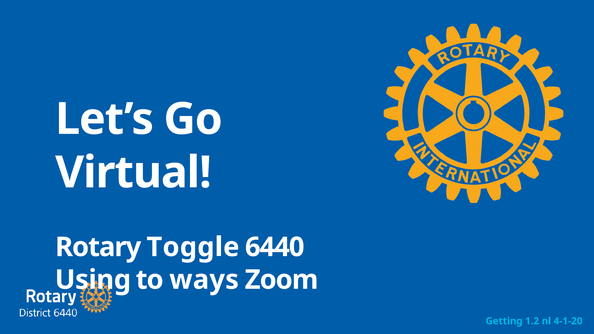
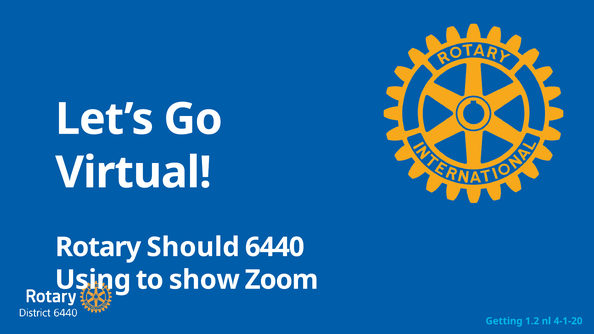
Toggle: Toggle -> Should (193, 247)
ways: ways -> show (204, 280)
